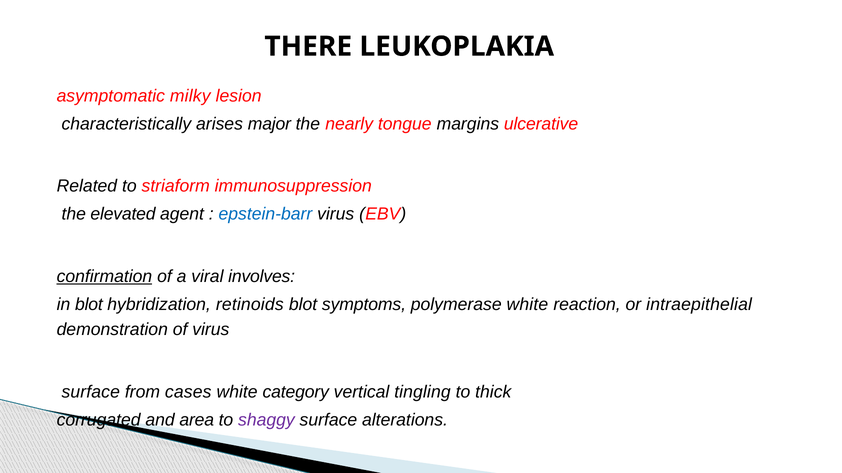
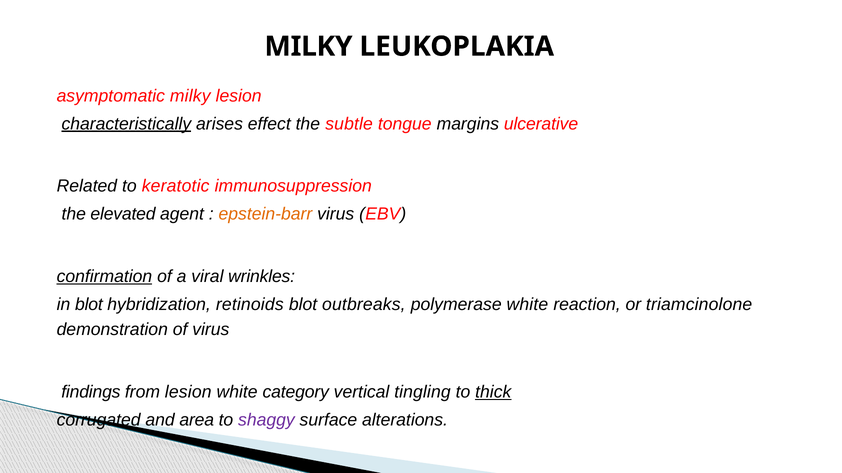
THERE: THERE -> MILKY (308, 47)
characteristically underline: none -> present (126, 124)
major: major -> effect (269, 124)
nearly: nearly -> subtle (349, 124)
striaform: striaform -> keratotic (176, 186)
epstein-barr colour: blue -> orange (265, 214)
involves: involves -> wrinkles (262, 277)
symptoms: symptoms -> outbreaks (364, 305)
intraepithelial: intraepithelial -> triamcinolone (699, 305)
surface: surface -> findings (91, 392)
from cases: cases -> lesion (188, 392)
thick underline: none -> present (493, 392)
